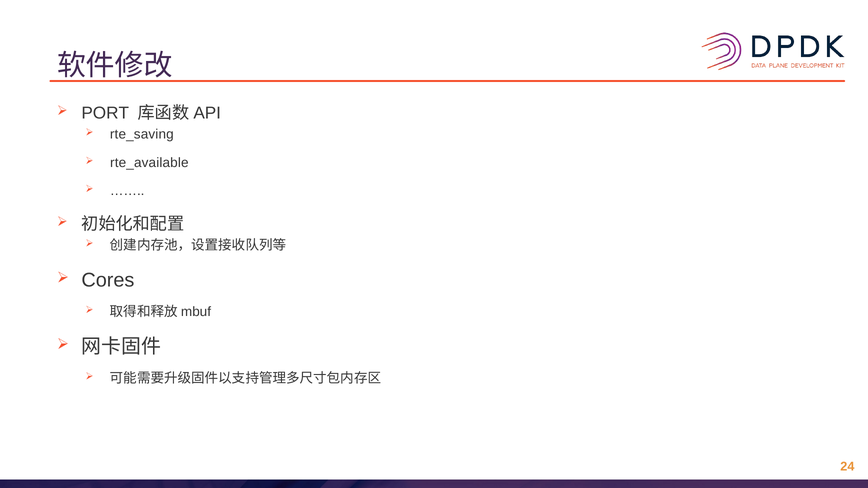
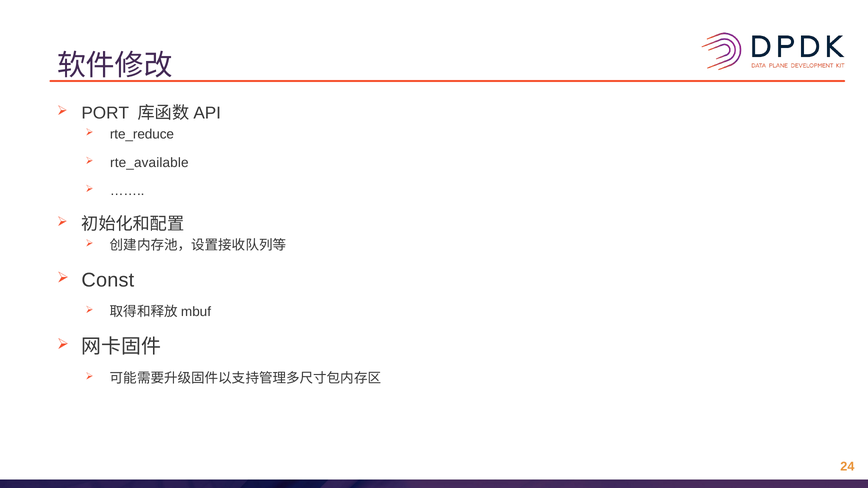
rte_saving: rte_saving -> rte_reduce (142, 135)
Cores: Cores -> Const (108, 280)
